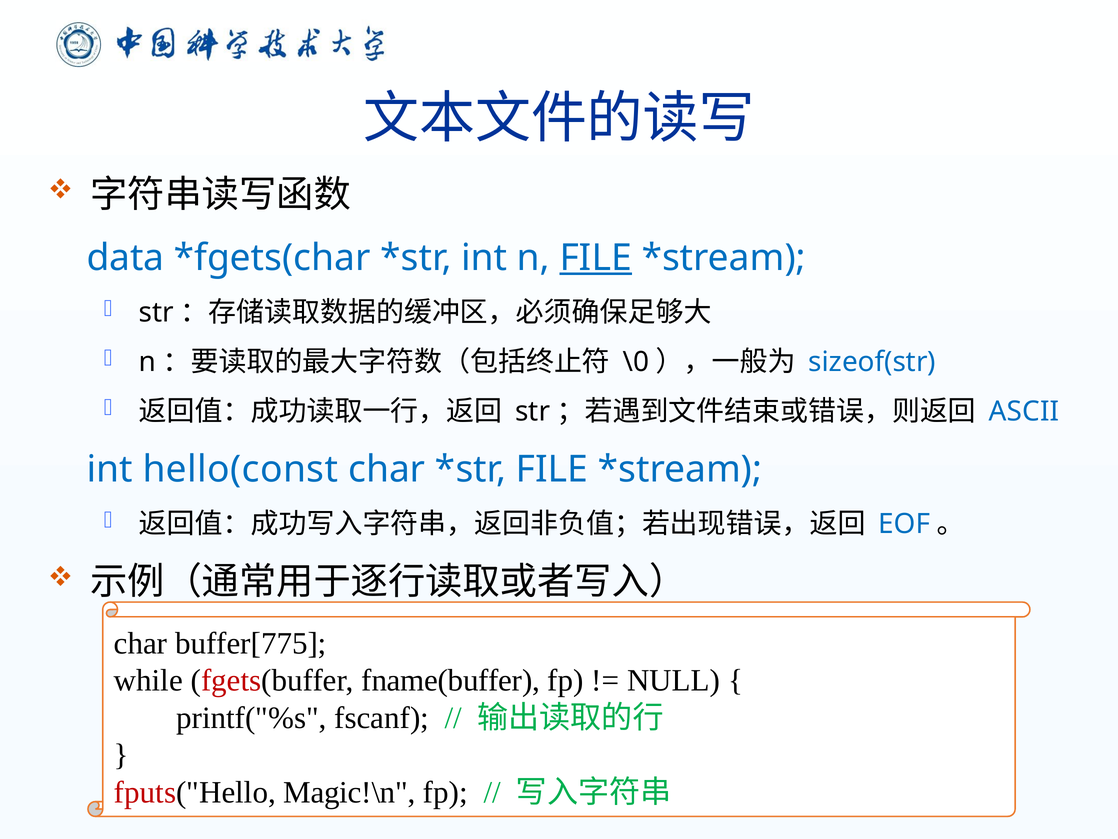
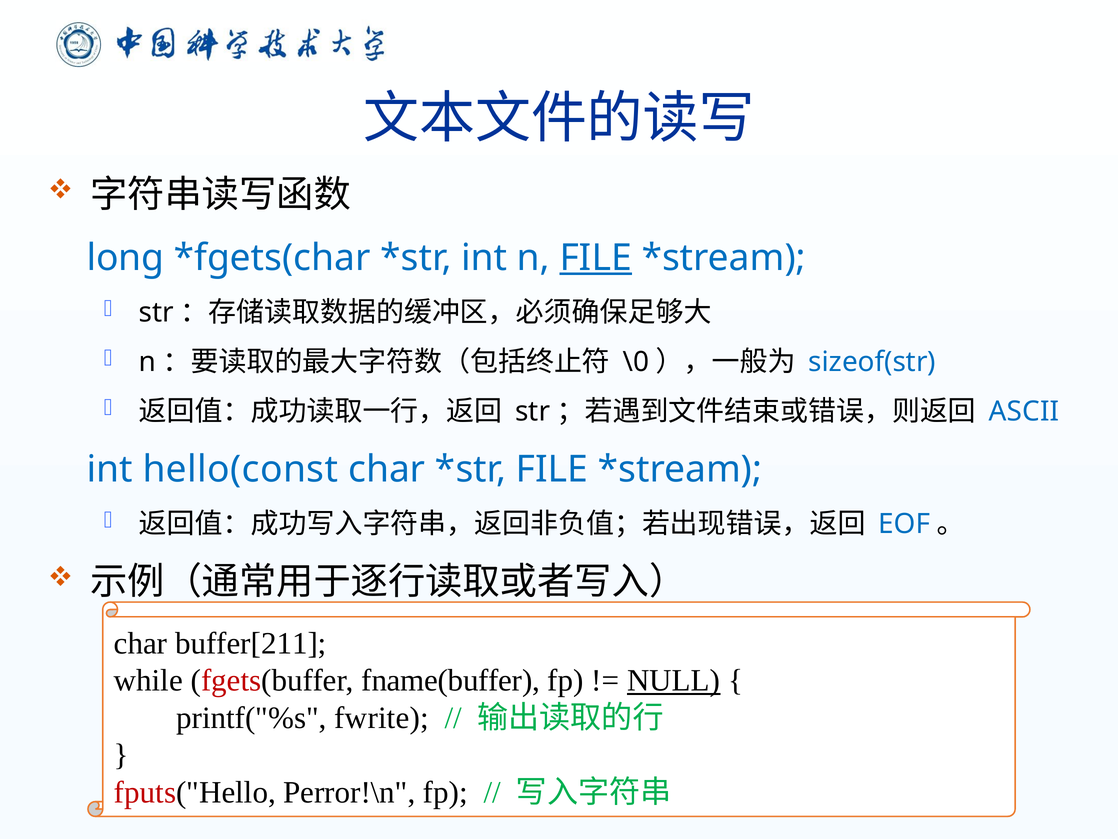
data: data -> long (126, 258)
buffer[775: buffer[775 -> buffer[211 (251, 643)
NULL underline: none -> present (674, 680)
fscanf: fscanf -> fwrite (382, 717)
Magic!\n: Magic!\n -> Perror!\n (349, 792)
